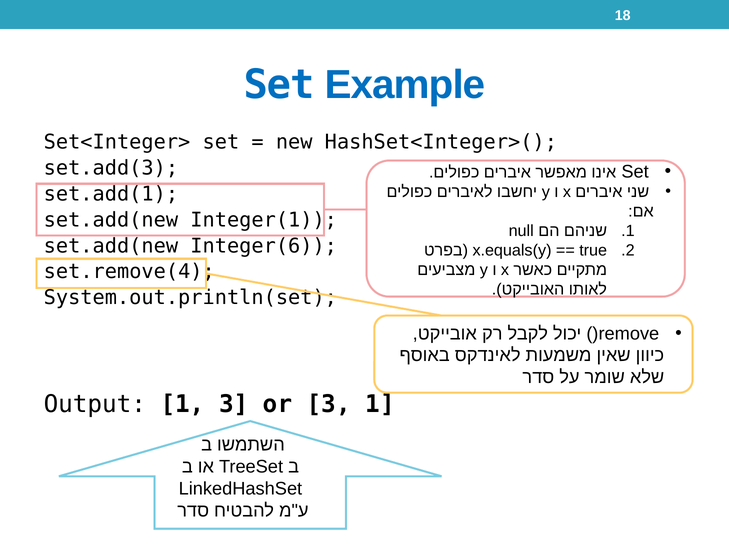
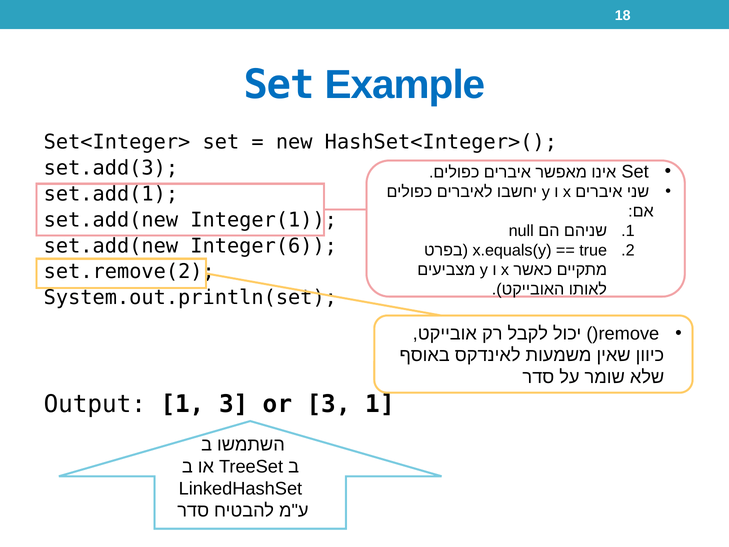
set.remove(4: set.remove(4 -> set.remove(2 (129, 272)
